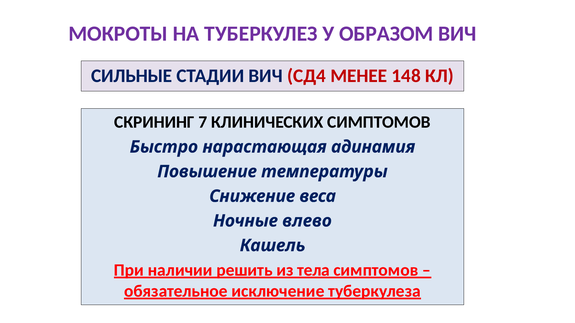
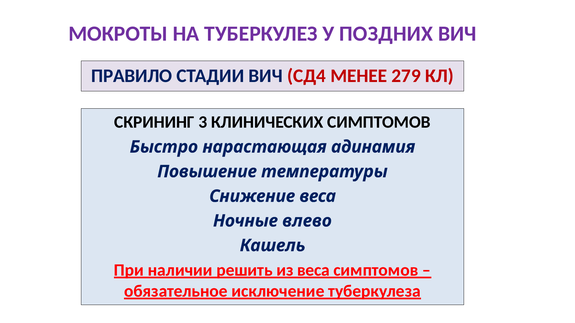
ОБРАЗОМ: ОБРАЗОМ -> ПОЗДНИХ (386, 34)
СИЛЬНЫЕ: СИЛЬНЫЕ -> ПРАВИЛО (132, 76)
148: 148 -> 279 (406, 76)
7: 7 -> 3 (203, 122)
из тела: тела -> веса (314, 271)
